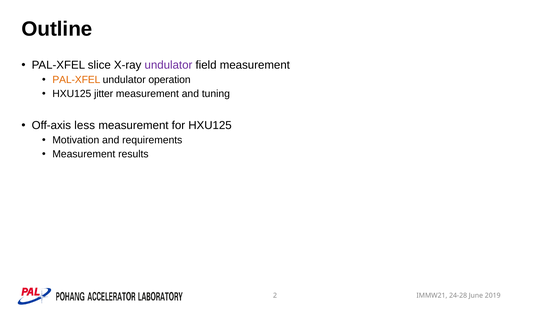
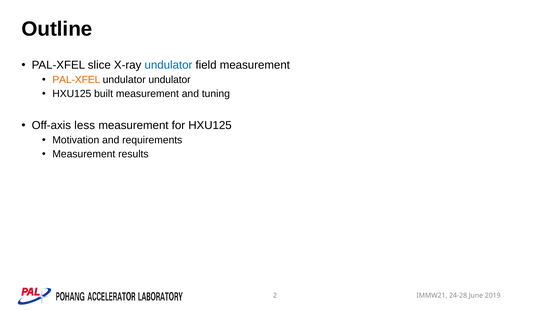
undulator colour: purple -> blue (168, 65)
undulator operation: operation -> undulator (169, 80)
jitter: jitter -> built (104, 94)
